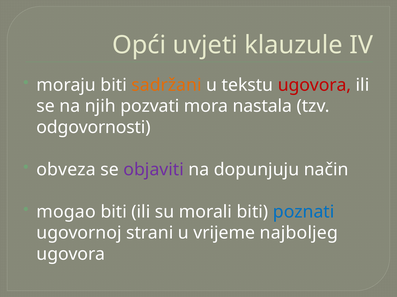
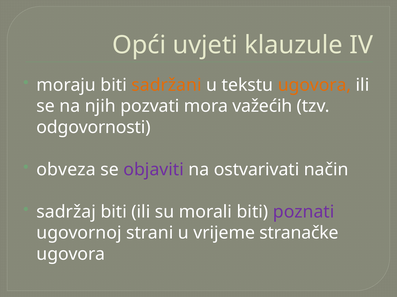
ugovora colour: red -> orange (314, 85)
nastala: nastala -> važećih (262, 106)
dopunjuju: dopunjuju -> ostvarivati (257, 170)
mogao: mogao -> sadržaj (66, 212)
poznati colour: blue -> purple (304, 212)
najboljeg: najboljeg -> stranačke (299, 234)
